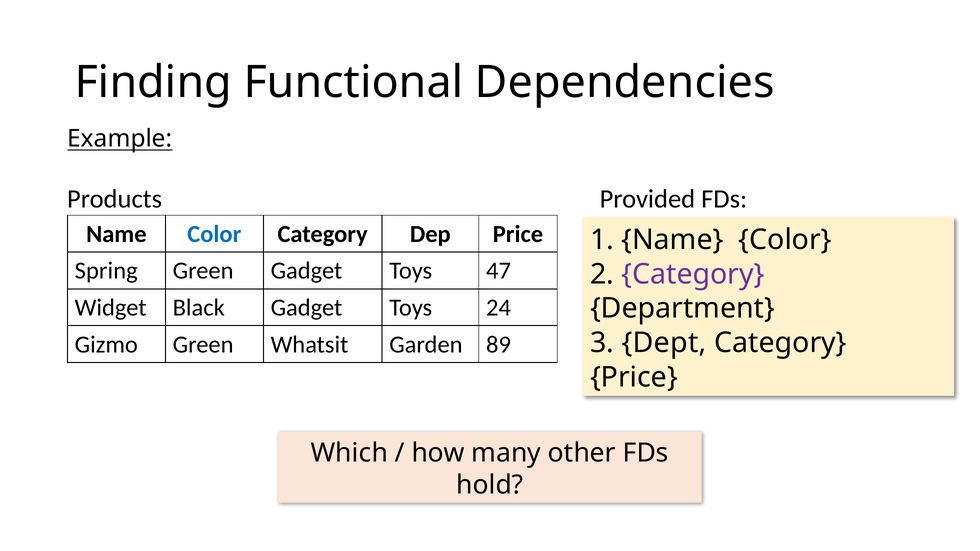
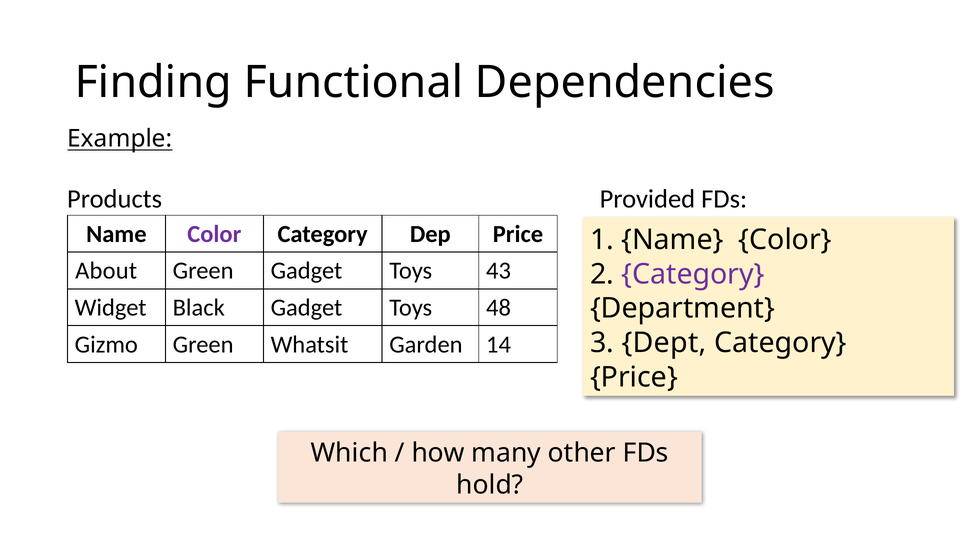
Color colour: blue -> purple (214, 234)
Spring: Spring -> About (106, 271)
47: 47 -> 43 (499, 271)
24: 24 -> 48 (499, 308)
89: 89 -> 14 (499, 345)
